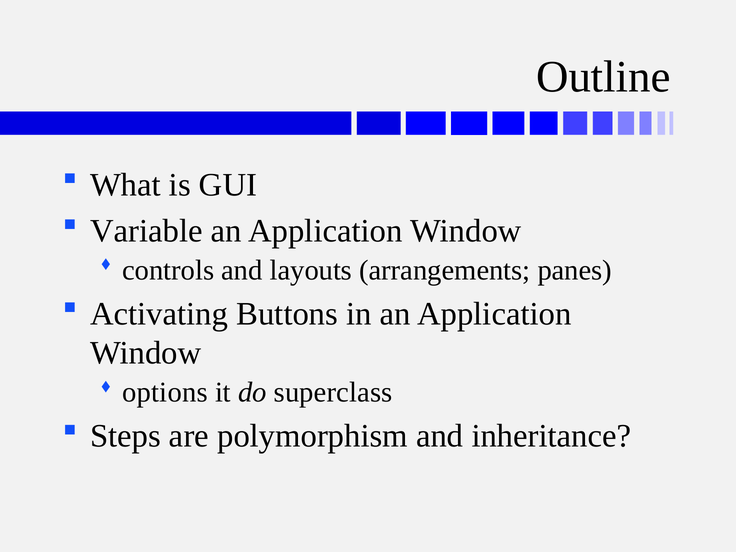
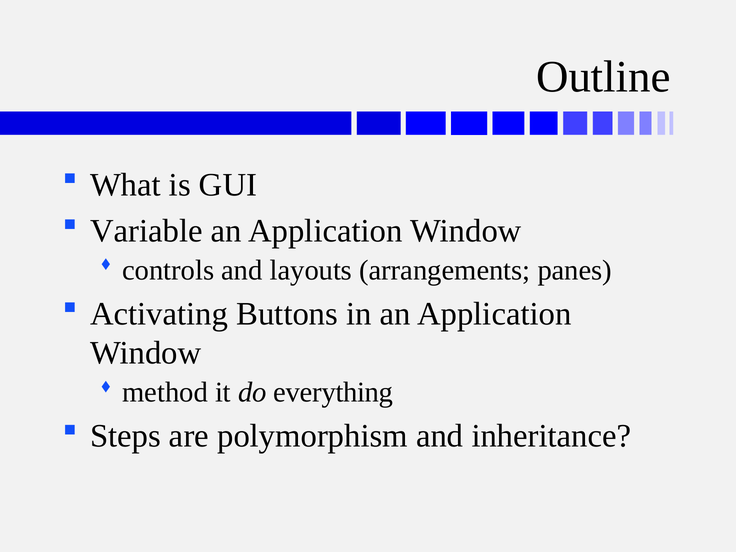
options: options -> method (165, 392)
superclass: superclass -> everything (333, 392)
